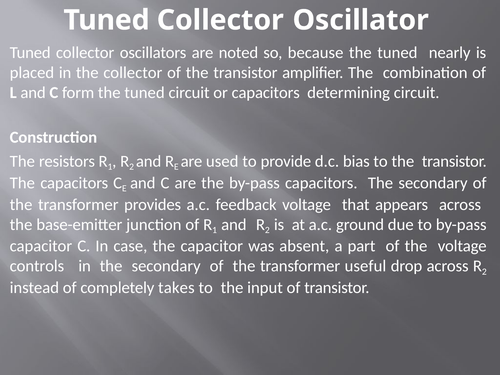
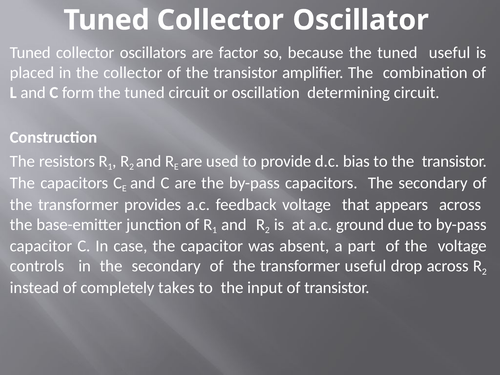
noted: noted -> factor (238, 53)
tuned nearly: nearly -> useful (450, 53)
or capacitors: capacitors -> oscillation (266, 93)
